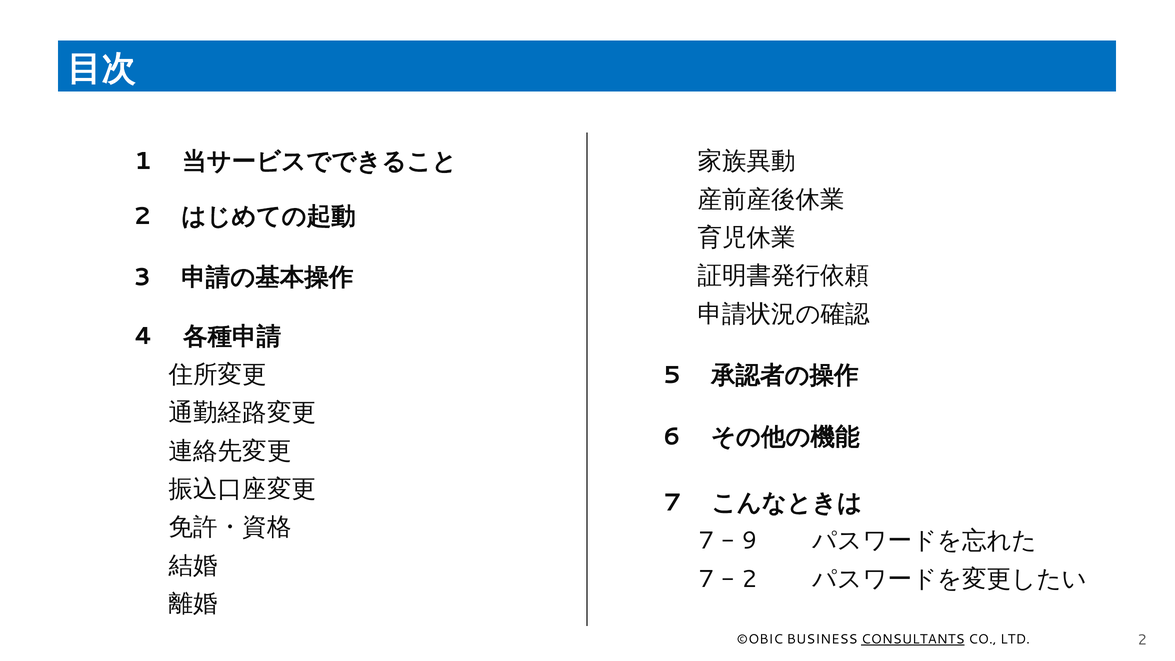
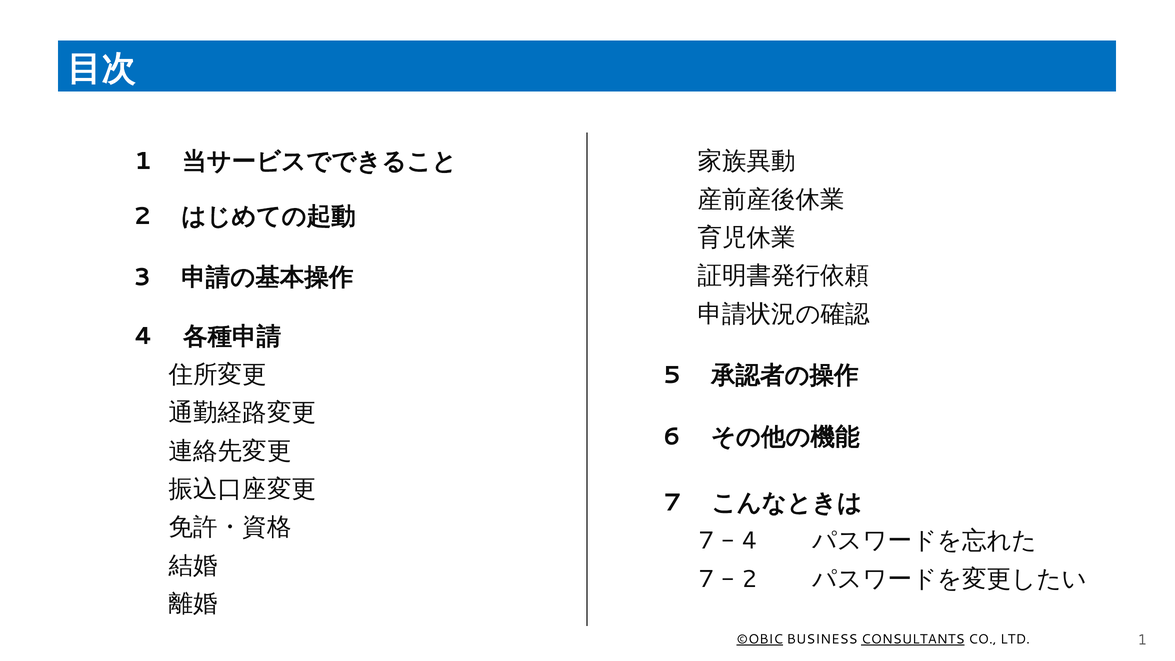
9: 9 -> 4 (750, 541)
©OBIC underline: none -> present (760, 639)
LTD 2: 2 -> 1 (1142, 640)
